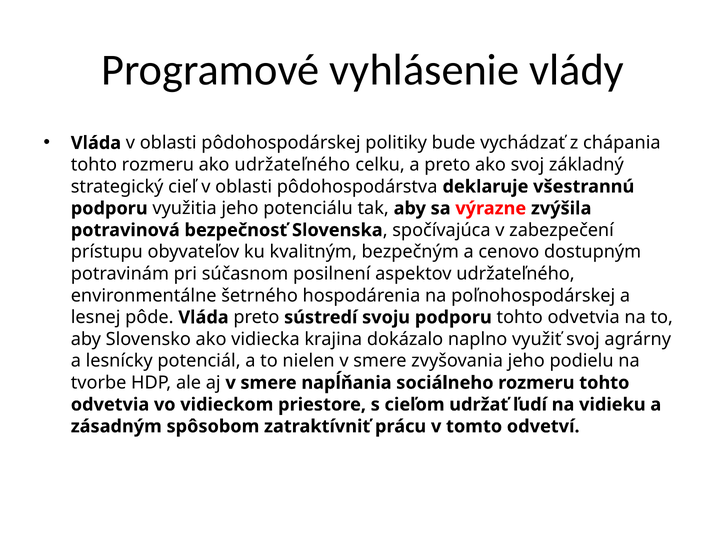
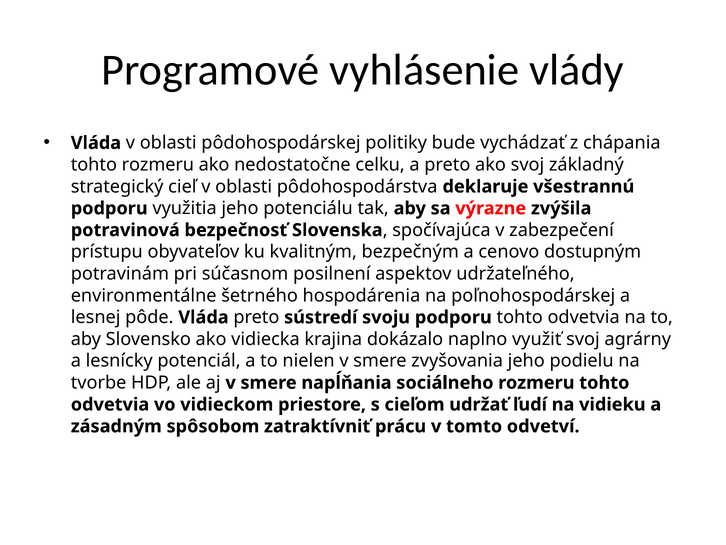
ako udržateľného: udržateľného -> nedostatočne (292, 165)
